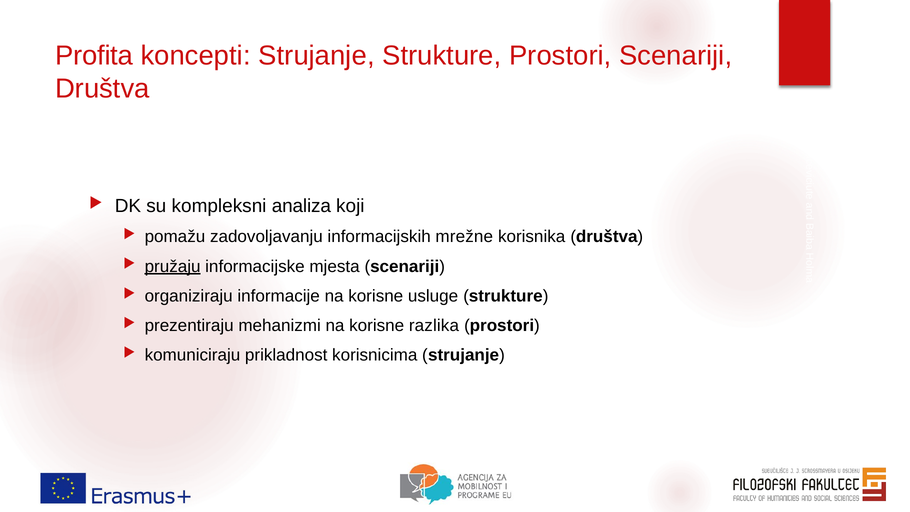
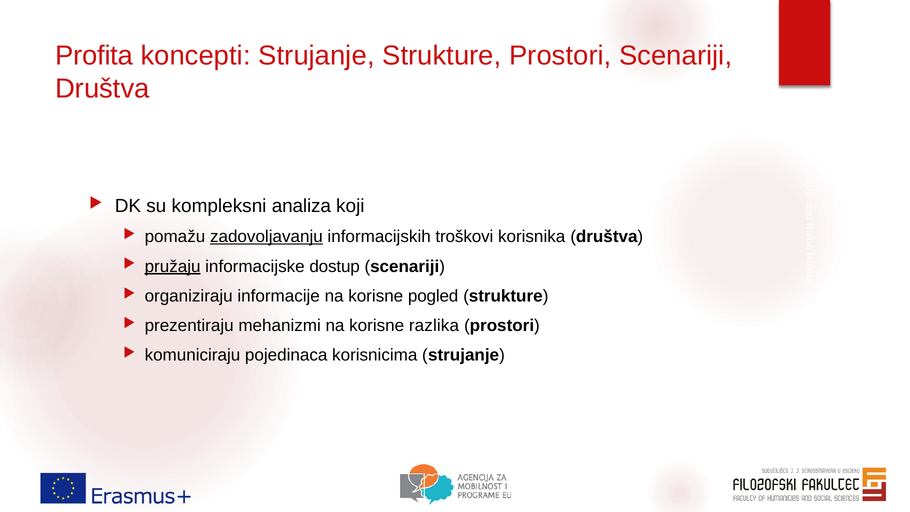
zadovoljavanju underline: none -> present (266, 237)
mrežne: mrežne -> troškovi (464, 237)
mjesta: mjesta -> dostup (335, 266)
usluge: usluge -> pogled (433, 296)
prikladnost: prikladnost -> pojedinaca (286, 355)
